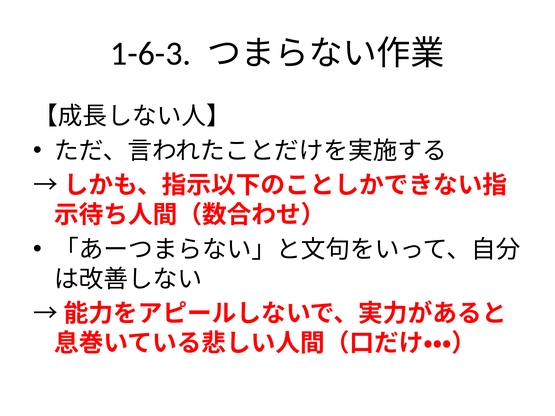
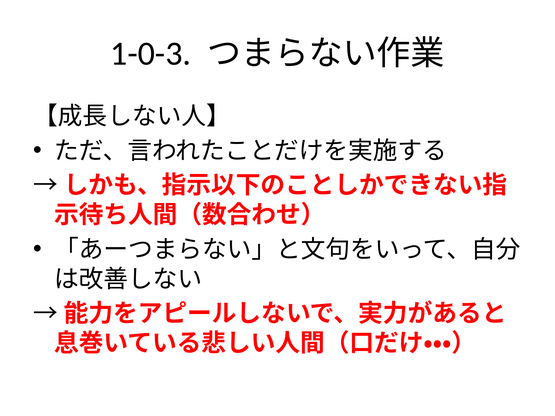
1-6-3: 1-6-3 -> 1-0-3 (151, 54)
